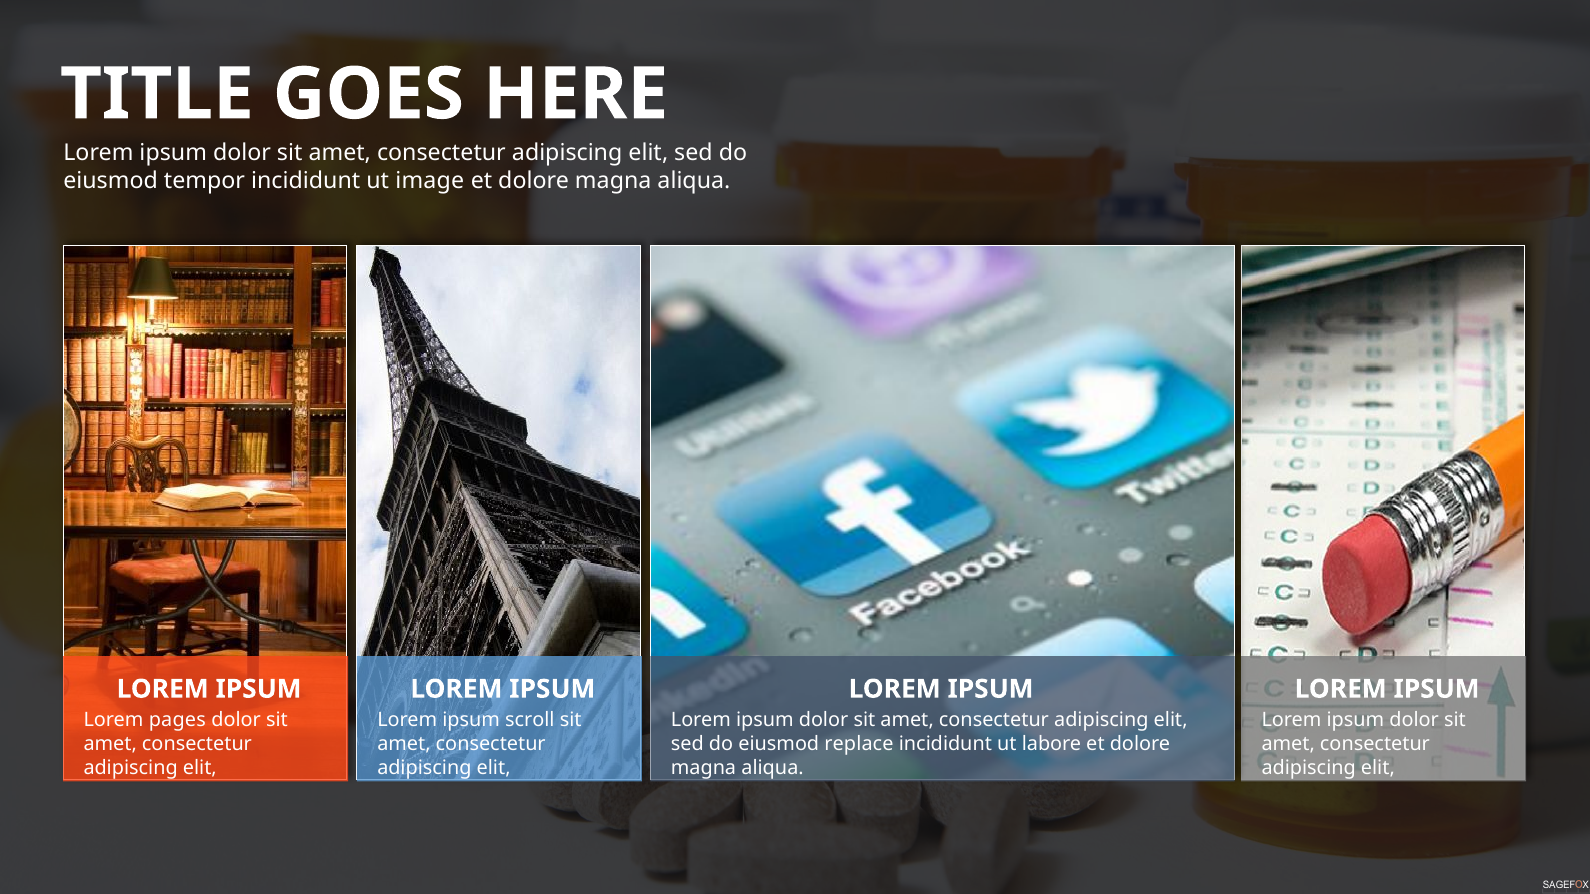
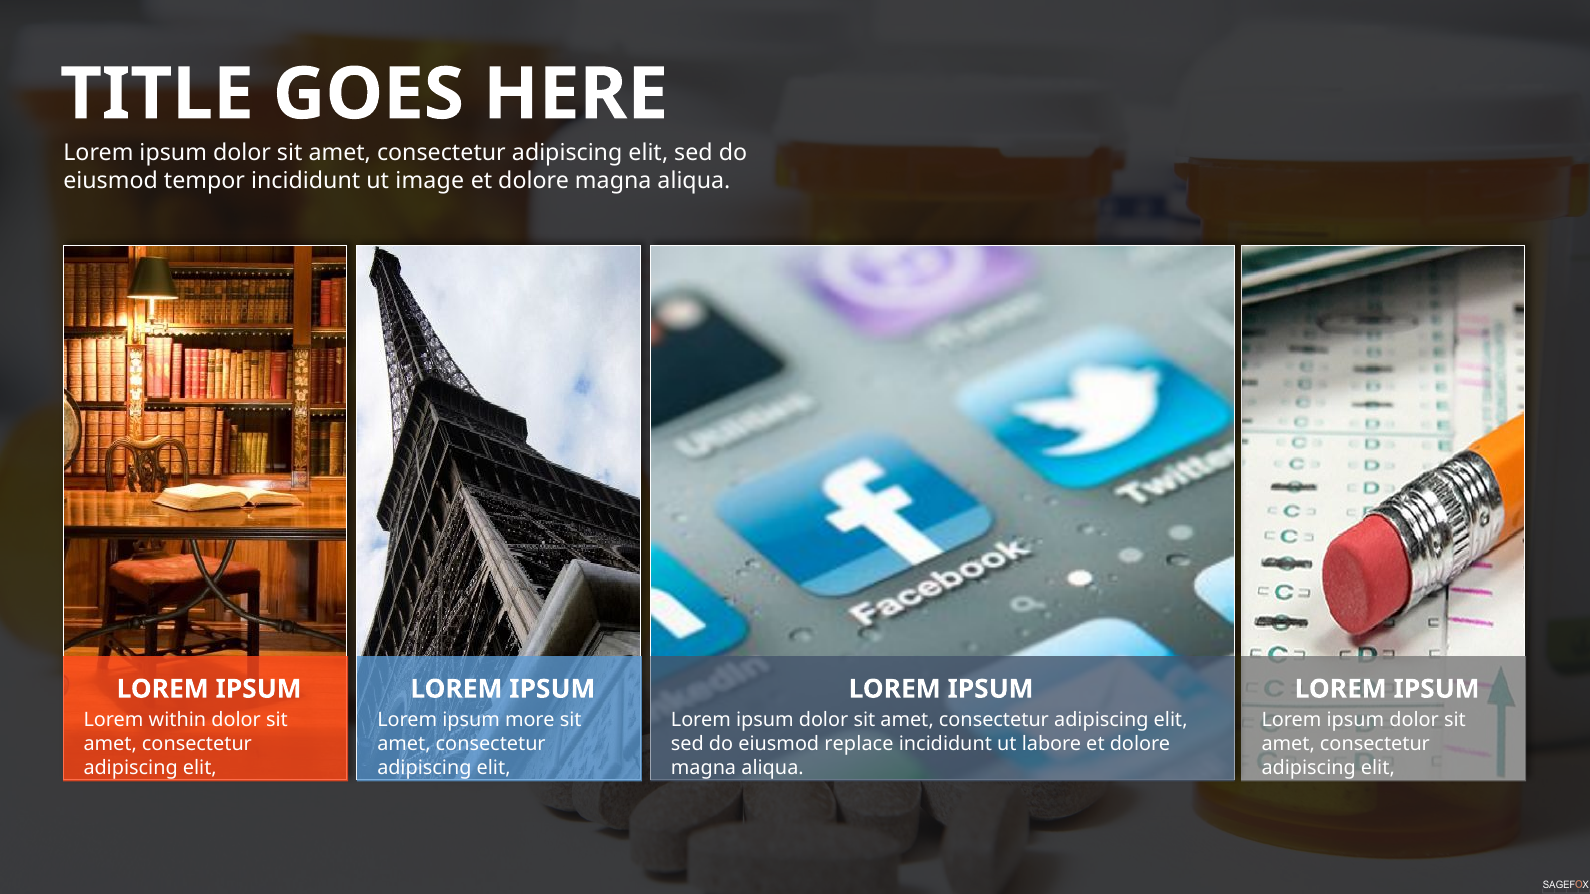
pages: pages -> within (177, 721)
scroll: scroll -> more (530, 721)
